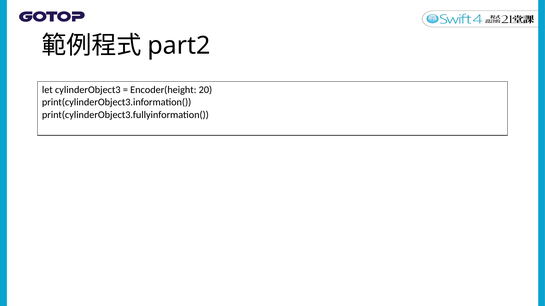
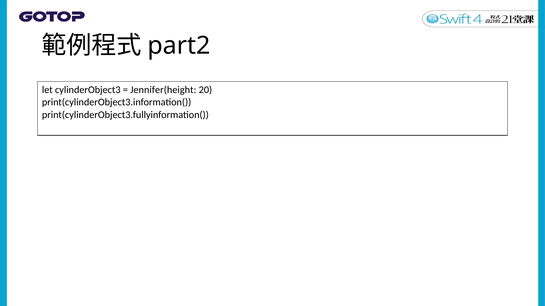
Encoder(height: Encoder(height -> Jennifer(height (163, 90)
